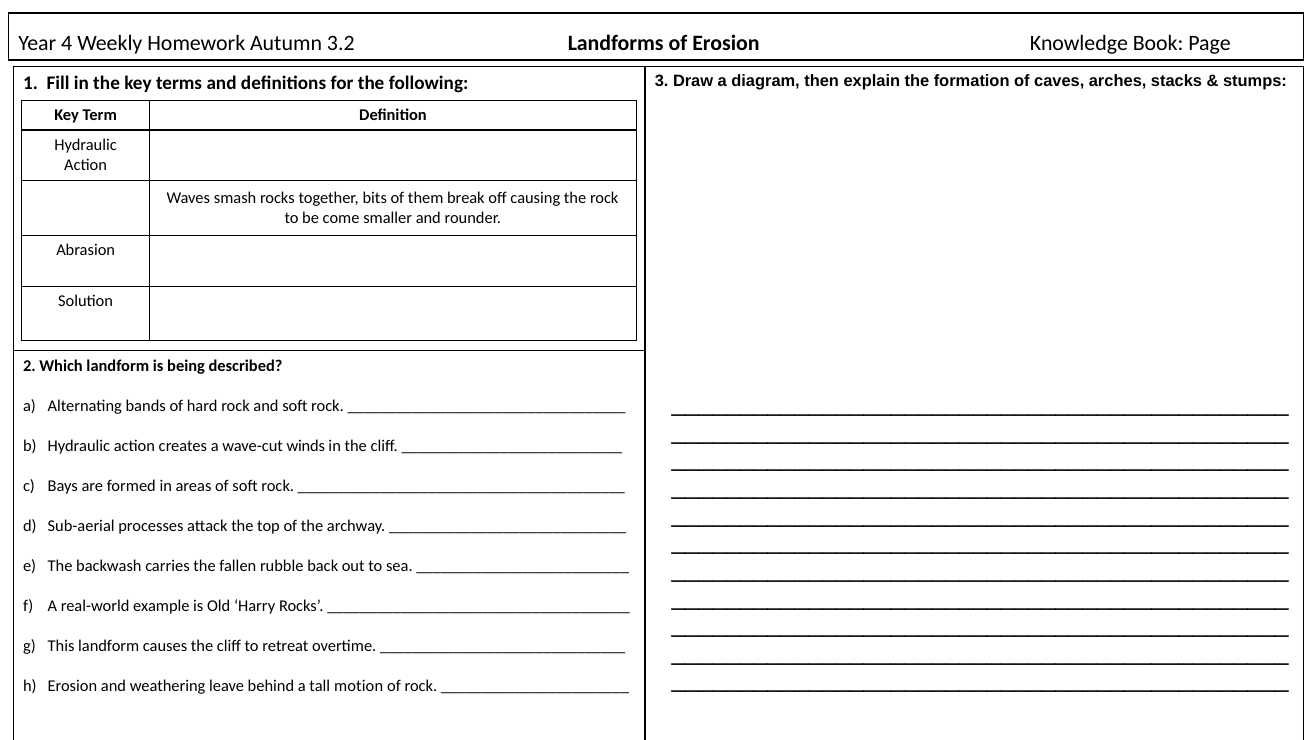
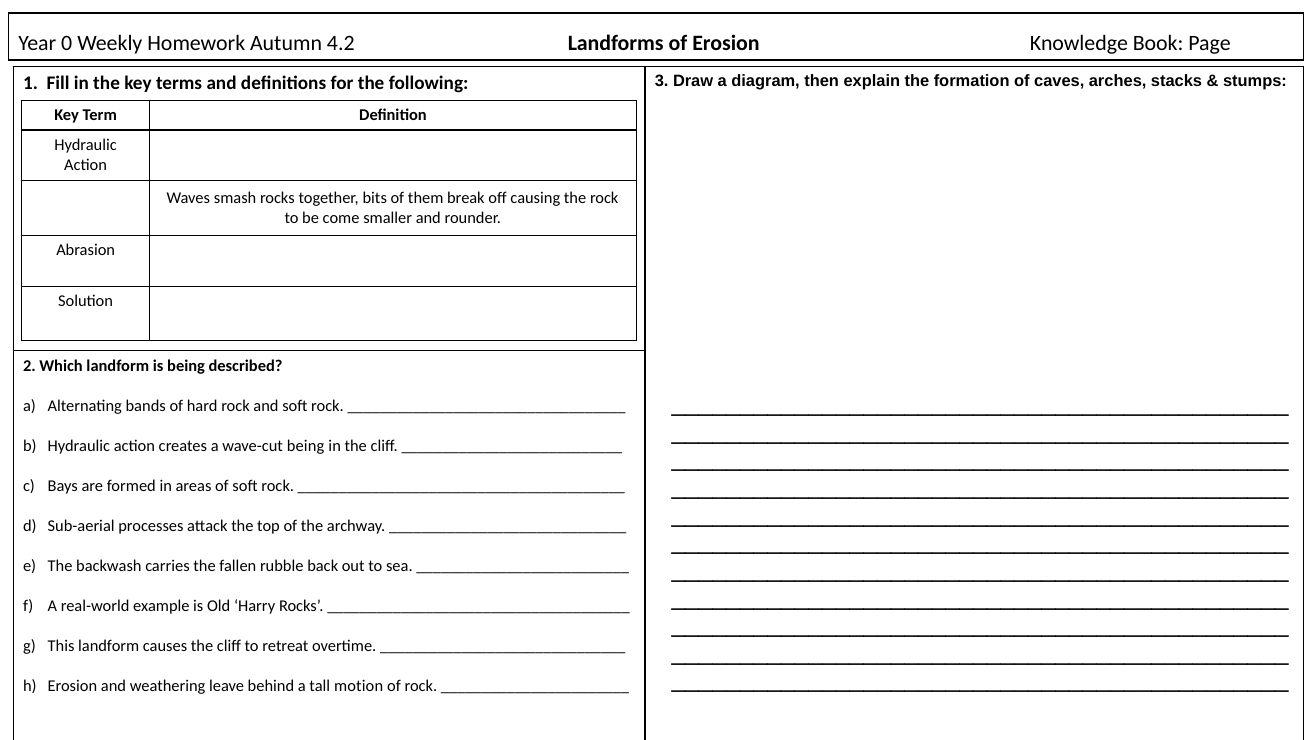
4: 4 -> 0 (67, 43)
3.2: 3.2 -> 4.2 (341, 43)
wave-cut winds: winds -> being (306, 446)
